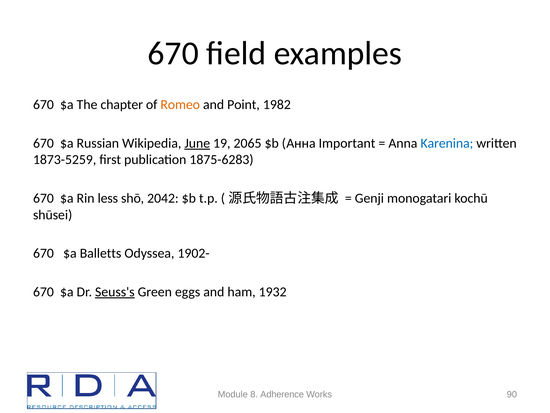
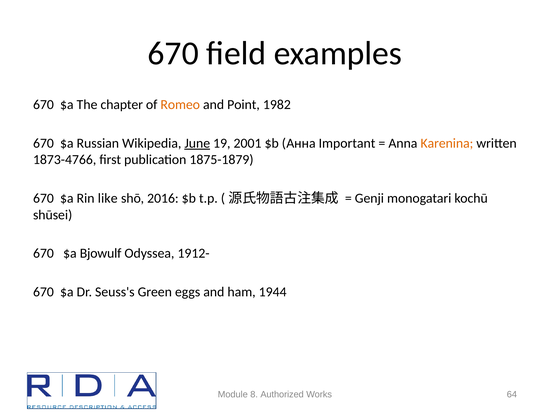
2065: 2065 -> 2001 (248, 143)
Karenina colour: blue -> orange (447, 143)
1873-5259: 1873-5259 -> 1873-4766 (65, 160)
1875-6283: 1875-6283 -> 1875-1879 (222, 160)
less: less -> like (108, 198)
2042: 2042 -> 2016 (163, 198)
Balletts: Balletts -> Bjowulf (101, 253)
1902-: 1902- -> 1912- (194, 253)
Seuss's underline: present -> none (115, 292)
1932: 1932 -> 1944 (273, 292)
Adherence: Adherence -> Authorized (282, 394)
90: 90 -> 64 (512, 394)
